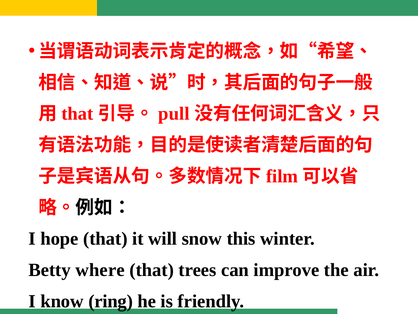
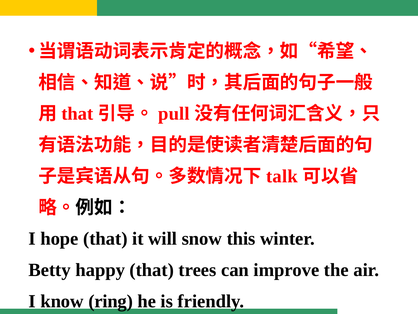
film: film -> talk (282, 176)
where: where -> happy (100, 270)
